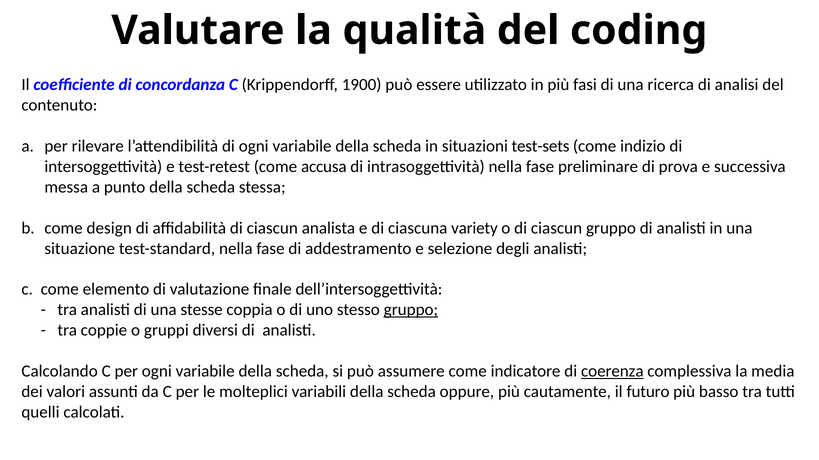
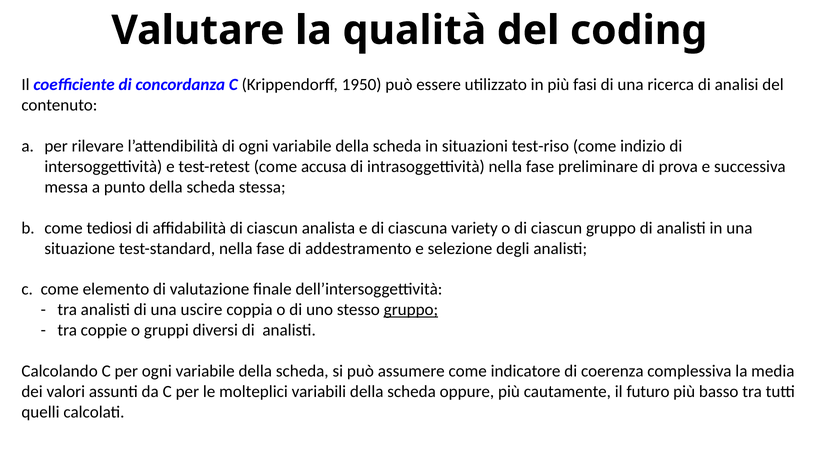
1900: 1900 -> 1950 (362, 85)
test-sets: test-sets -> test-riso (540, 146)
design: design -> tediosi (109, 228)
stesse: stesse -> uscire (201, 310)
coerenza underline: present -> none (612, 372)
